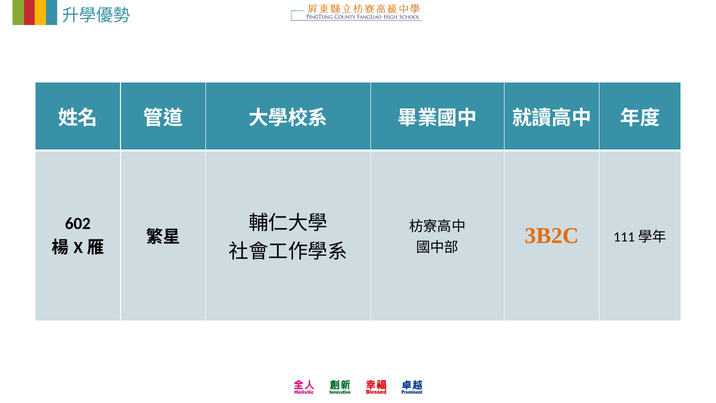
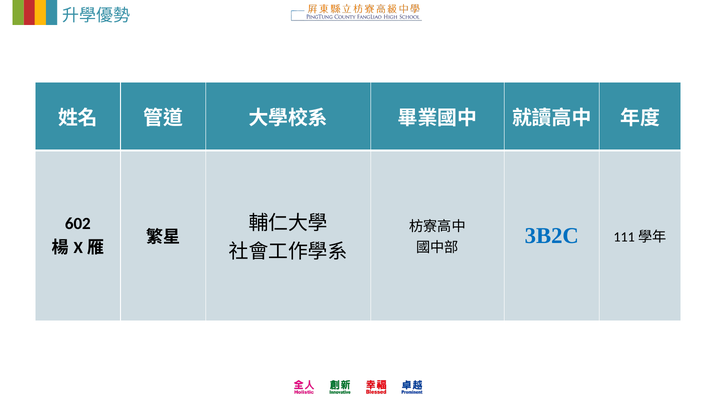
3B2C colour: orange -> blue (552, 236)
